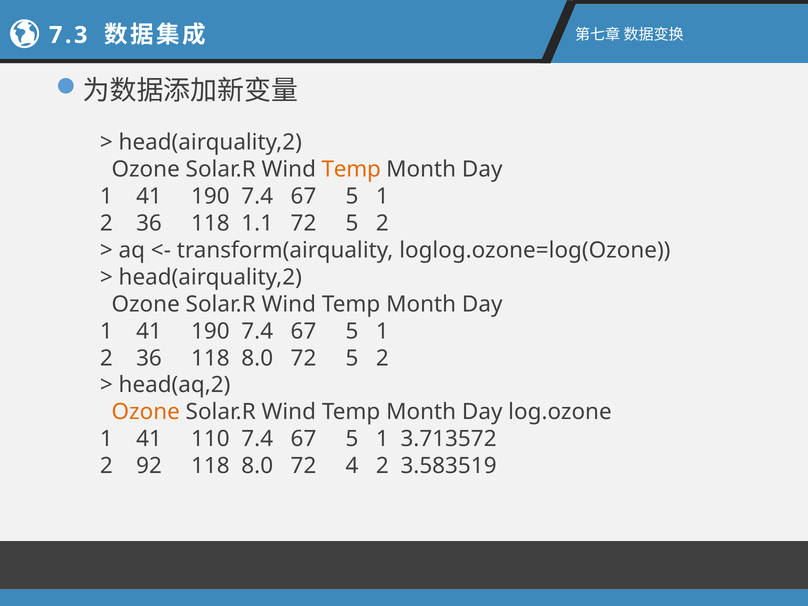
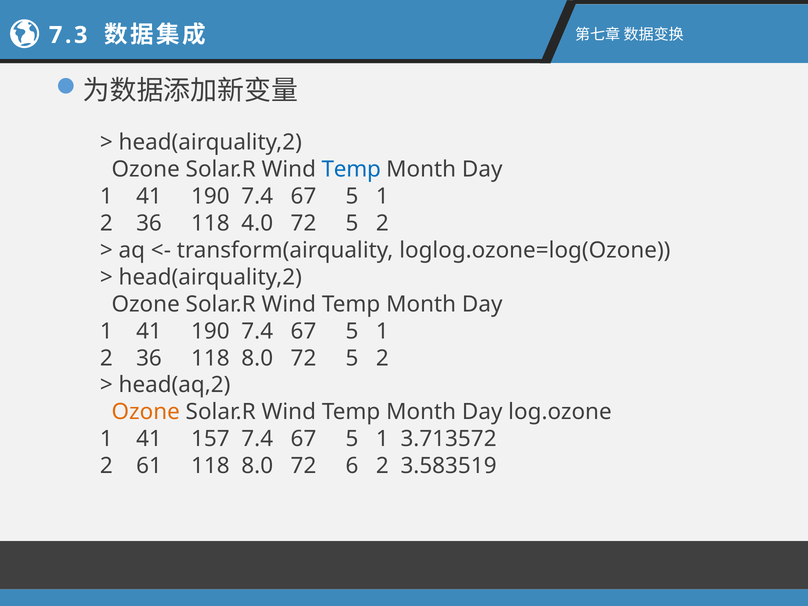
Temp colour: orange -> blue (351, 170)
1.1: 1.1 -> 4.0 (257, 223)
110: 110 -> 157 (210, 439)
92: 92 -> 61 (149, 466)
4: 4 -> 6 (352, 466)
